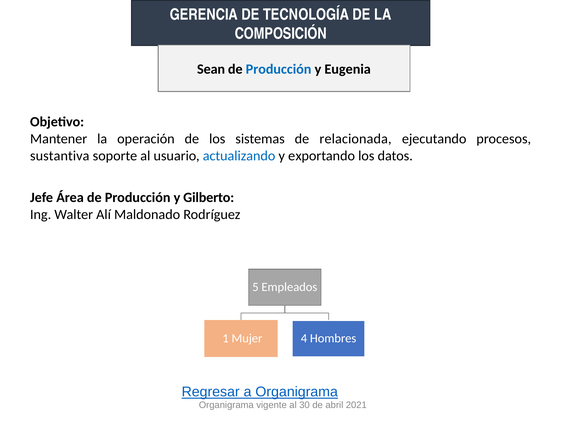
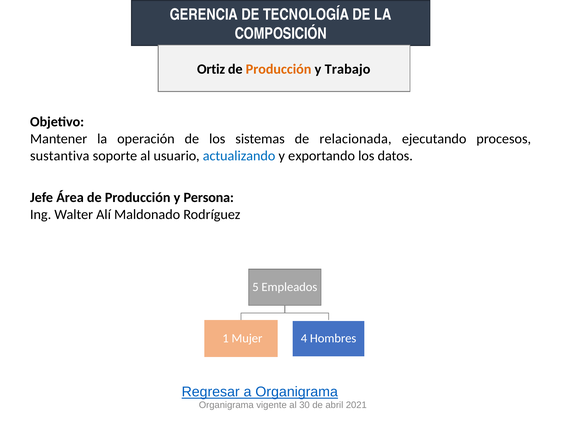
Sean: Sean -> Ortiz (211, 69)
Producción colour: blue -> orange (279, 69)
Eugenia: Eugenia -> Trabajo (348, 69)
Gilberto: Gilberto -> Persona (209, 198)
